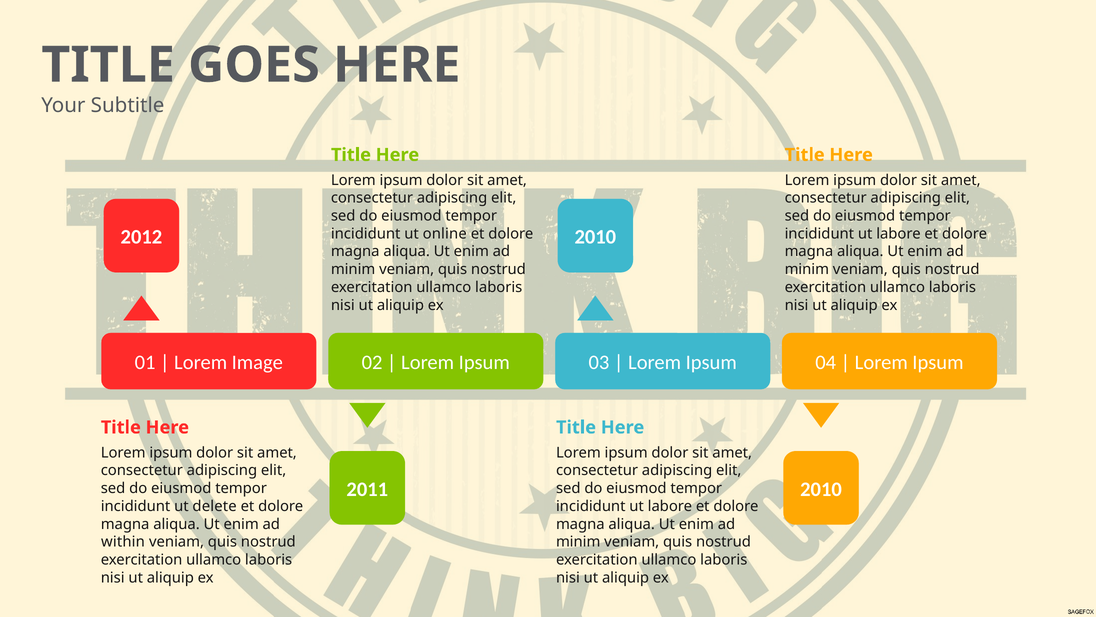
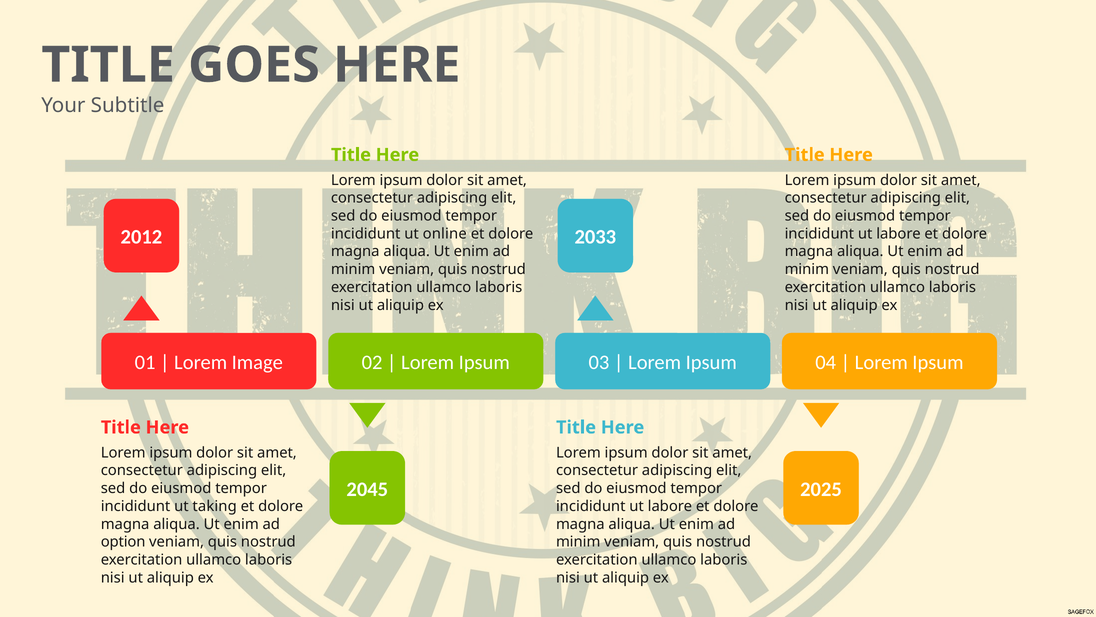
2010: 2010 -> 2033 (595, 237)
2011: 2011 -> 2045 (367, 489)
2010: 2010 -> 2025 (821, 489)
delete: delete -> taking (215, 506)
within: within -> option (123, 542)
